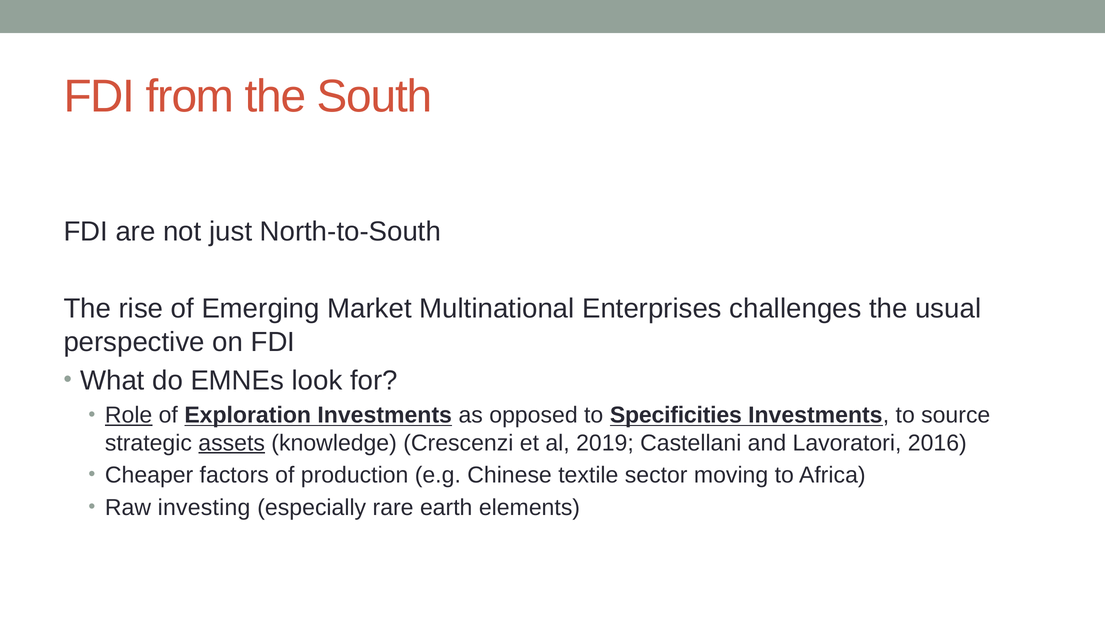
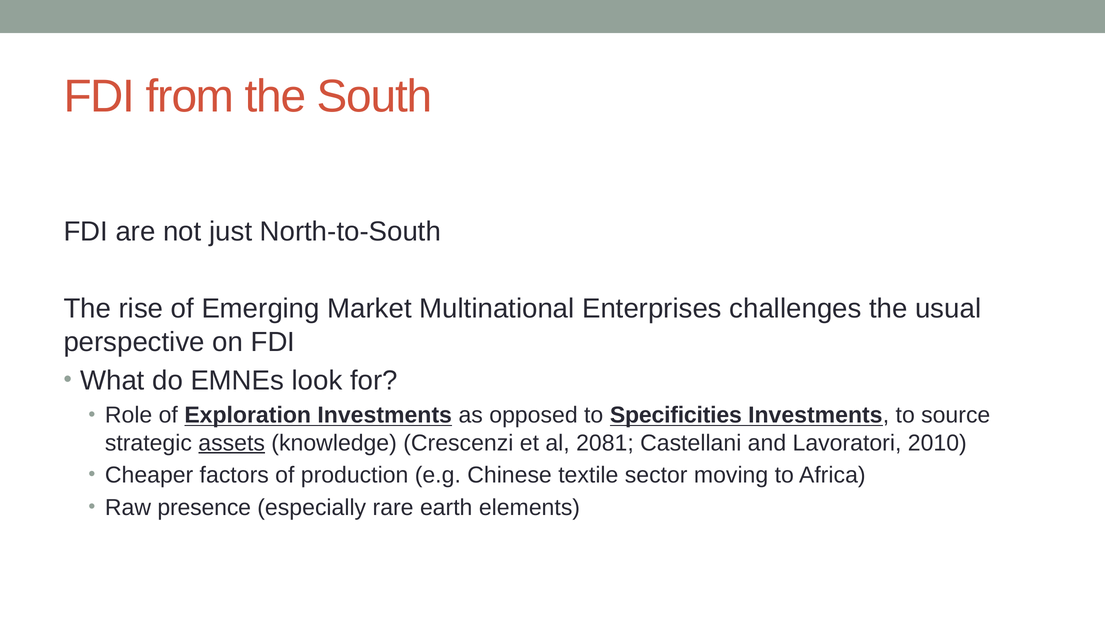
Role underline: present -> none (129, 415)
2019: 2019 -> 2081 (605, 443)
2016: 2016 -> 2010 (937, 443)
investing: investing -> presence (204, 507)
